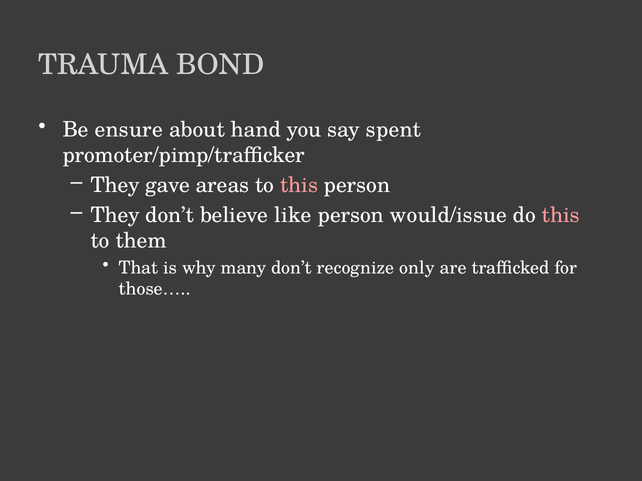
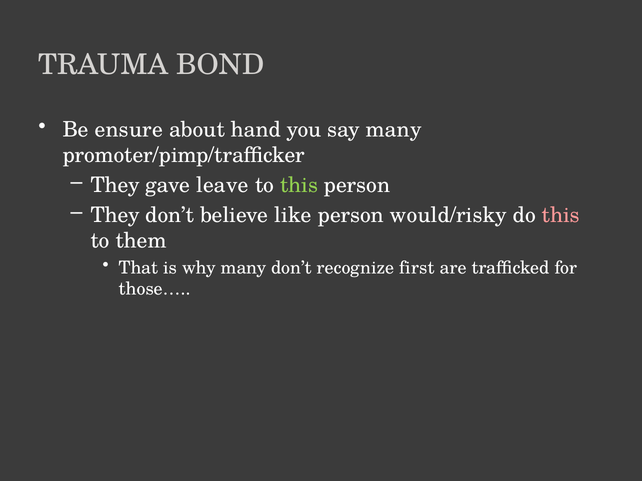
say spent: spent -> many (394, 130)
areas: areas -> leave (222, 185)
this colour: pink -> light green (299, 185)
would/issue: would/issue -> would/risky (448, 215)
only: only -> first (417, 268)
